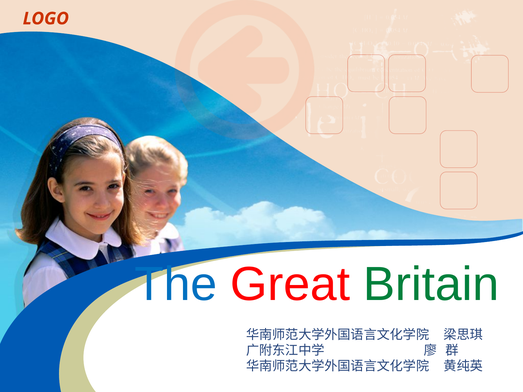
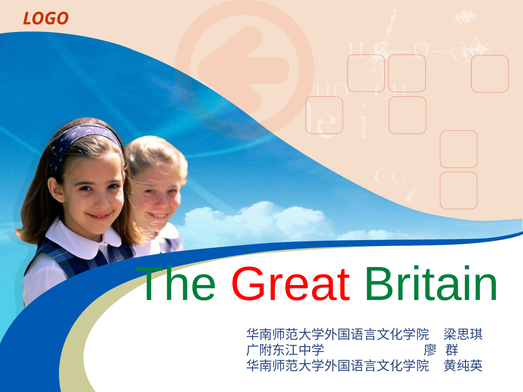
The colour: blue -> green (176, 284)
